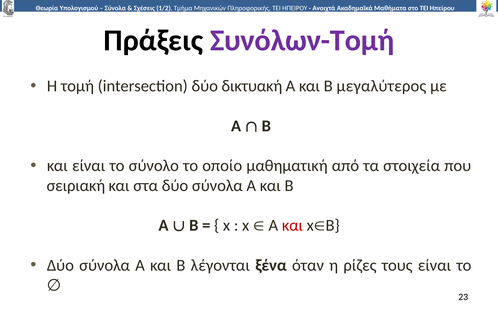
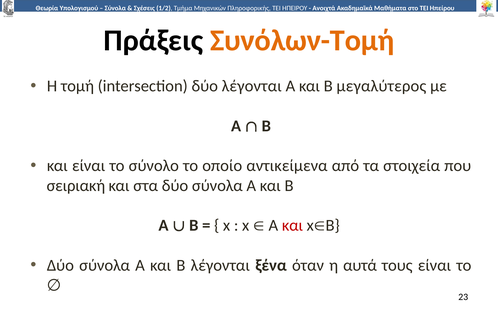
Συνόλων-Τομή colour: purple -> orange (302, 41)
δύο δικτυακή: δικτυακή -> λέγονται (252, 86)
μαθηματική: μαθηματική -> αντικείμενα (287, 166)
ρίζες: ρίζες -> αυτά (360, 266)
